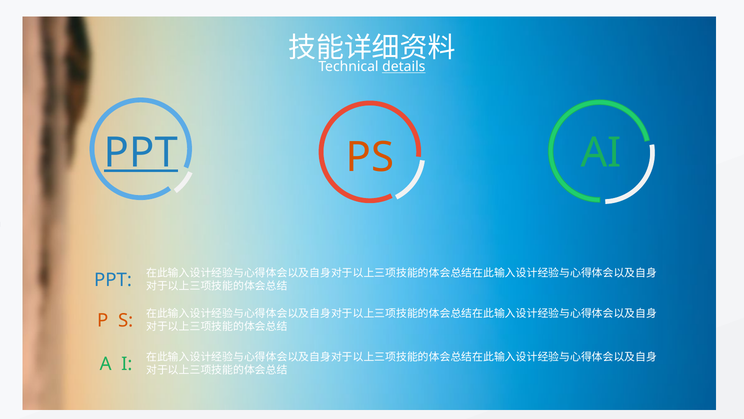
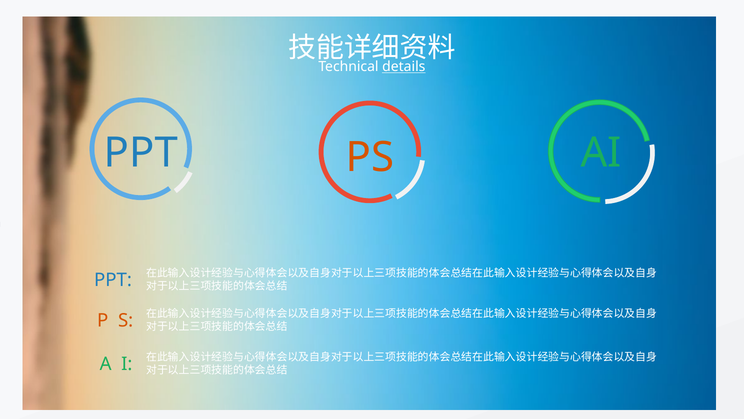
PPT underline: present -> none (141, 153)
